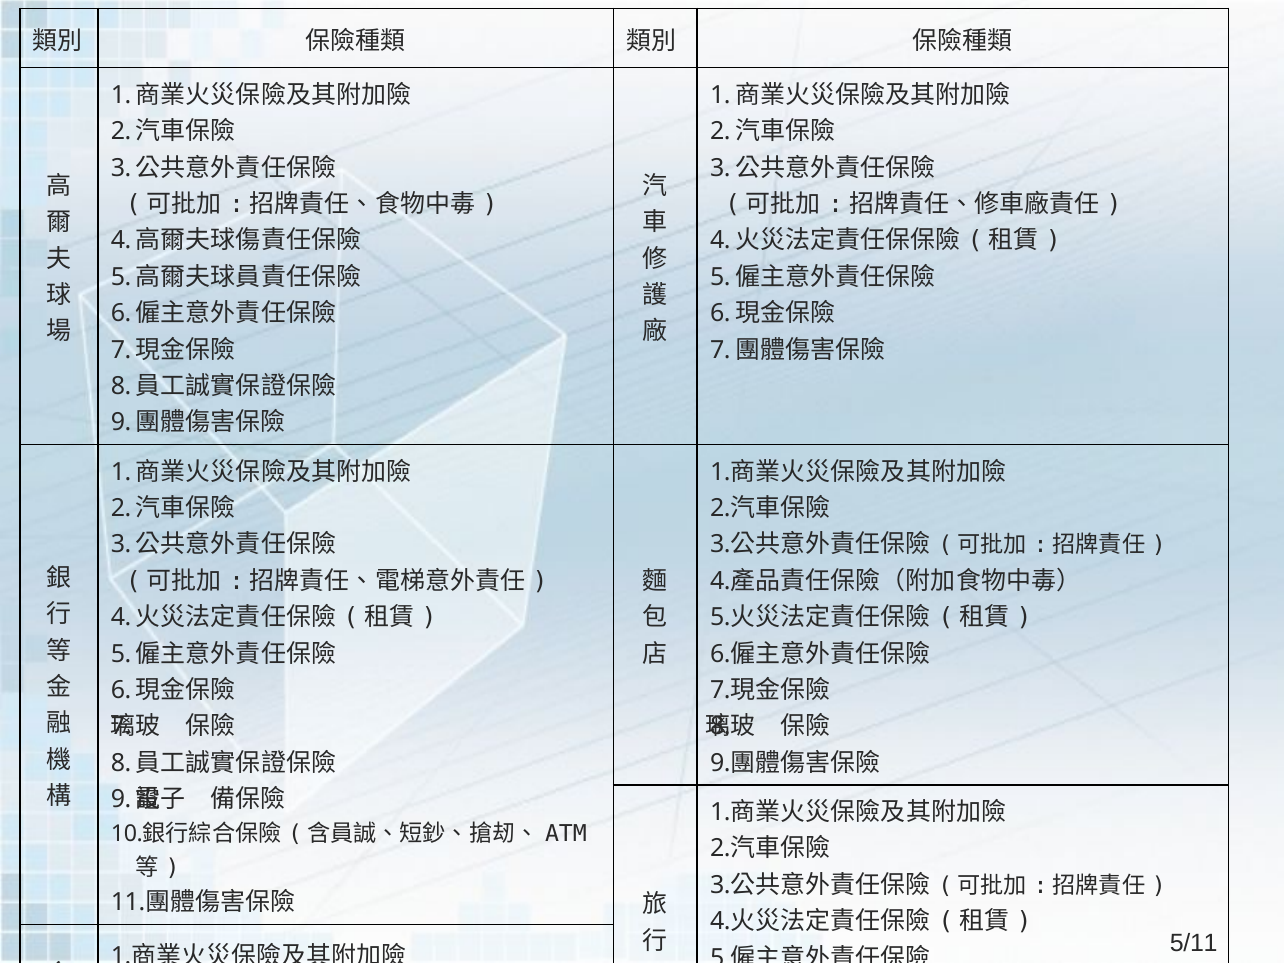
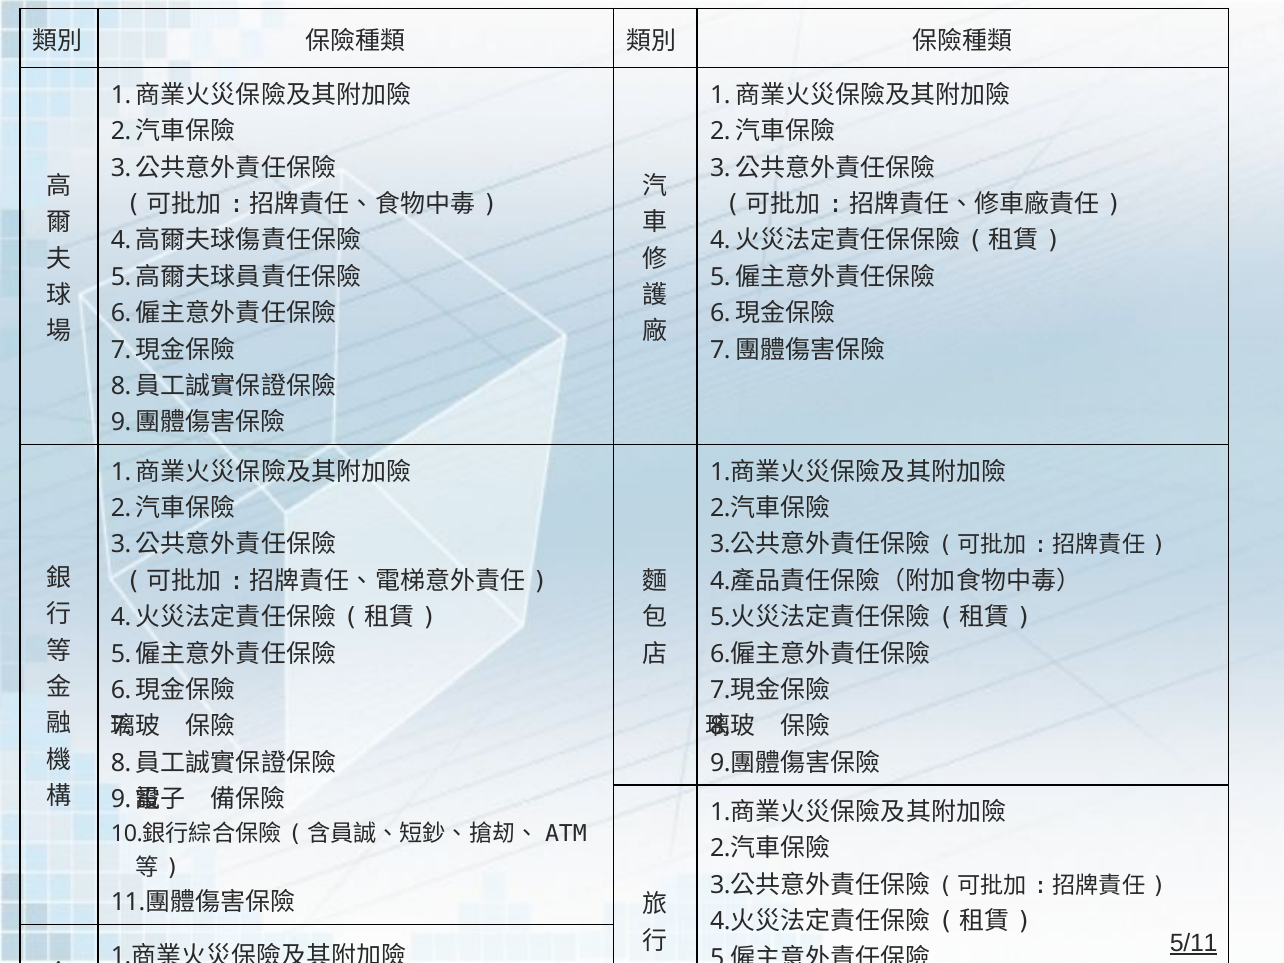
5/11 underline: none -> present (1194, 943)
